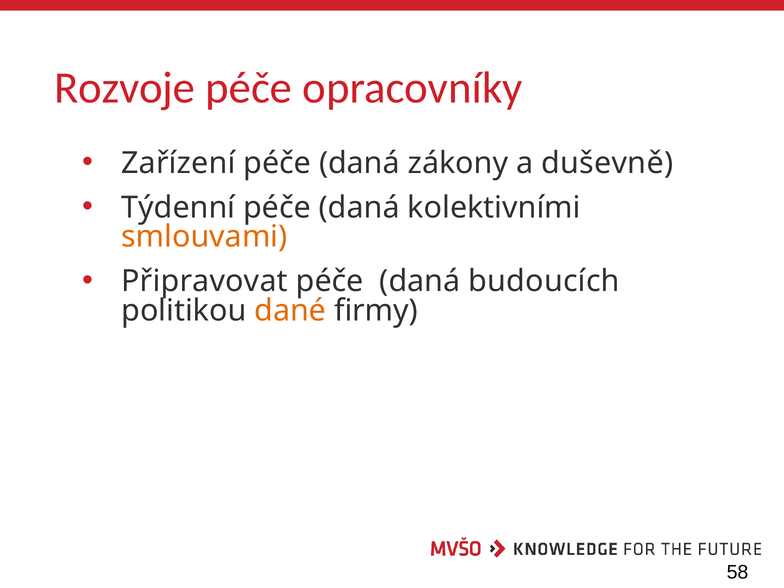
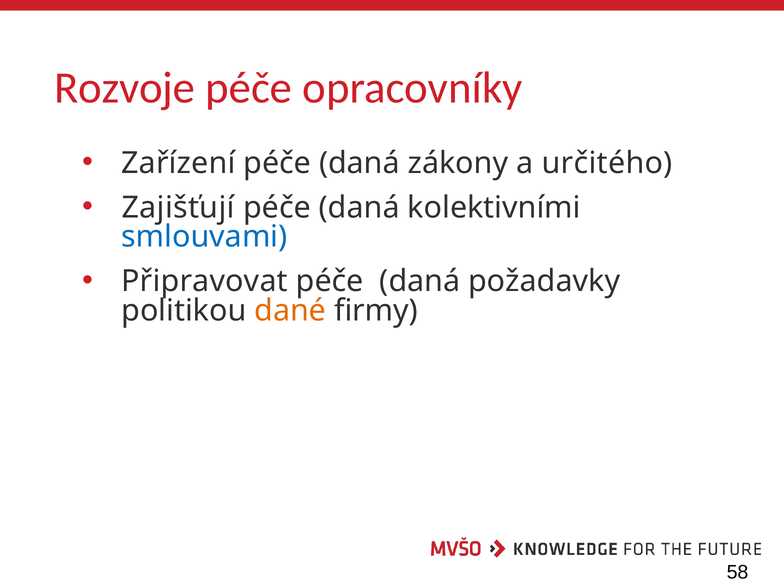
duševně: duševně -> určitého (607, 163)
Týdenní: Týdenní -> Zajišťují (178, 208)
smlouvami colour: orange -> blue (204, 237)
budoucích: budoucích -> požadavky (544, 281)
